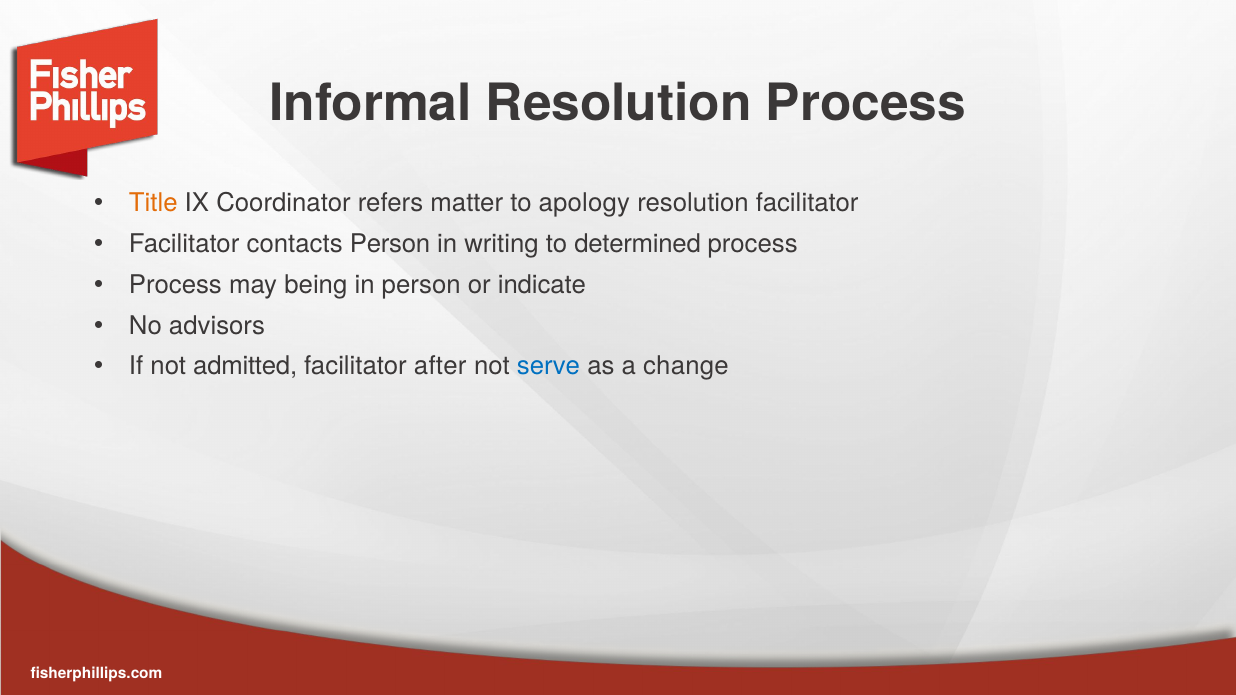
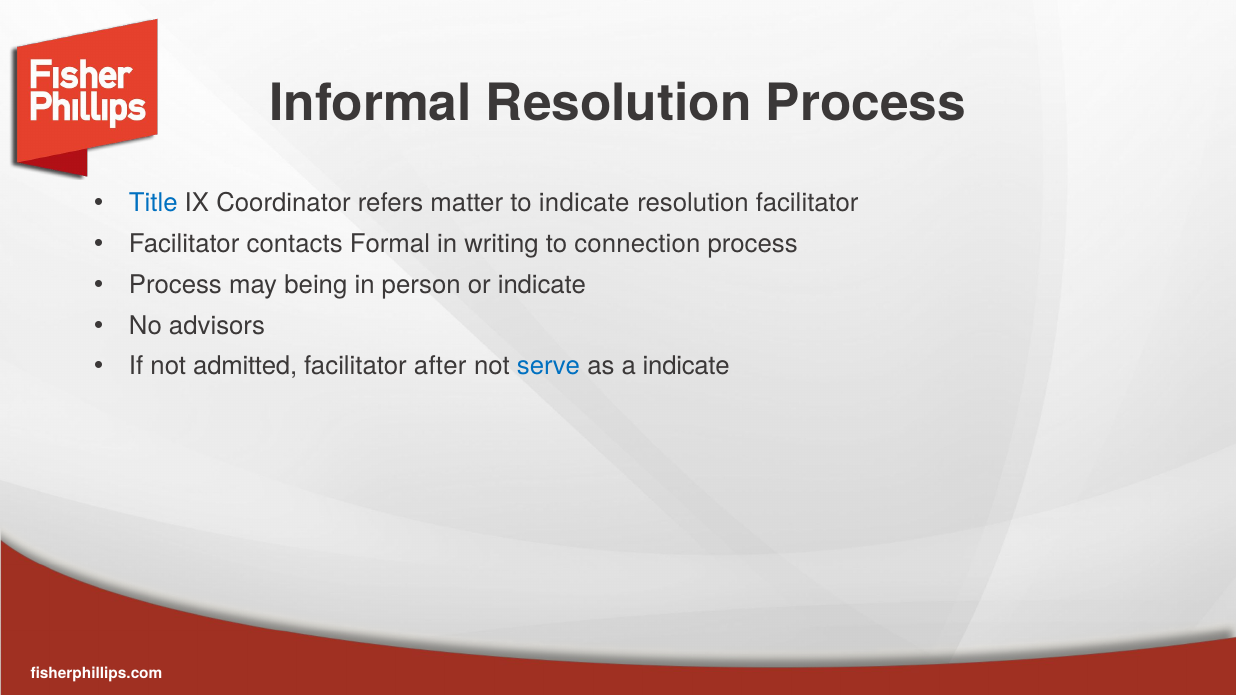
Title colour: orange -> blue (153, 204)
to apology: apology -> indicate (584, 204)
contacts Person: Person -> Formal (390, 244)
determined: determined -> connection (637, 244)
a change: change -> indicate (686, 366)
